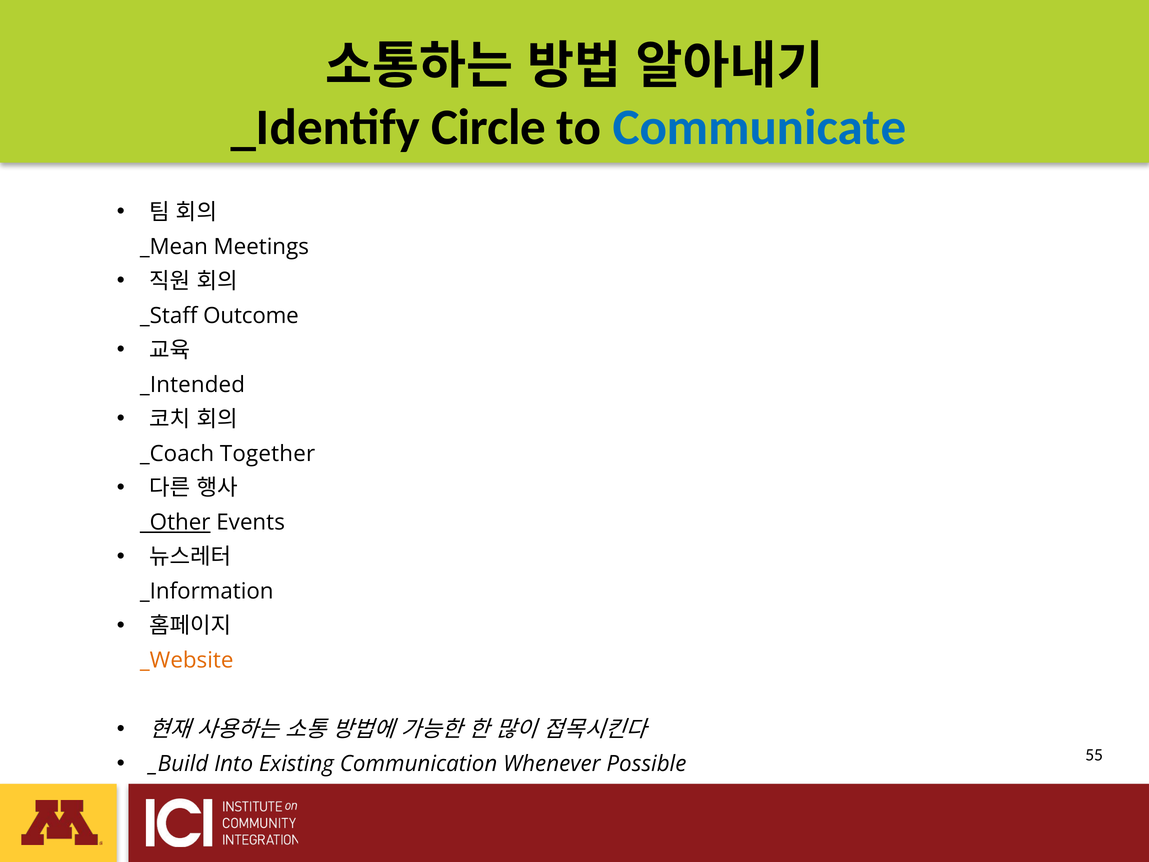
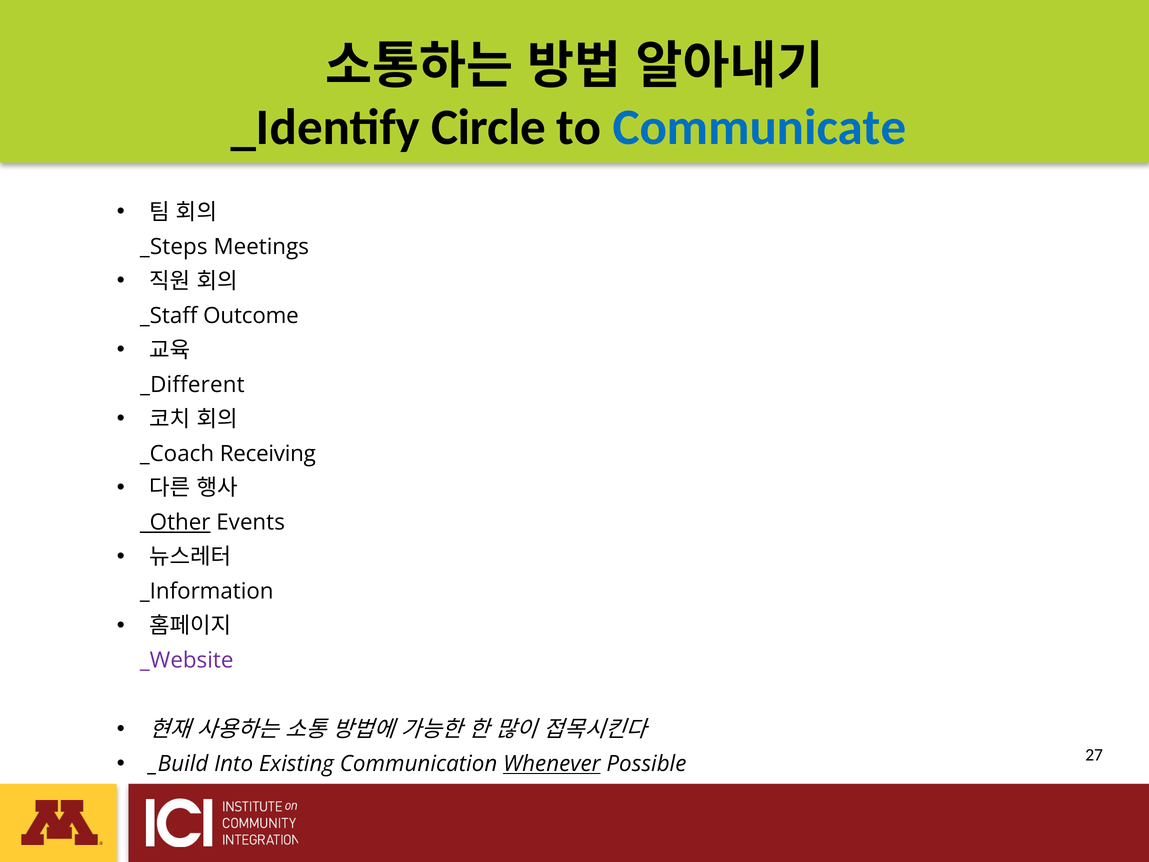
_Mean: _Mean -> _Steps (174, 247)
_Intended: _Intended -> _Different (192, 385)
Together: Together -> Receiving (268, 453)
_Website colour: orange -> purple (187, 660)
Whenever underline: none -> present (552, 764)
55: 55 -> 27 (1094, 755)
